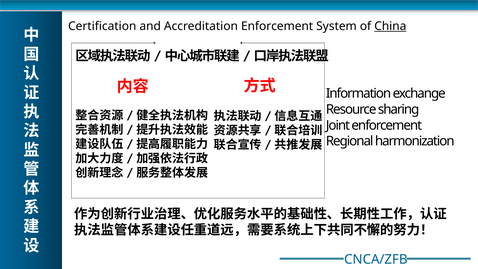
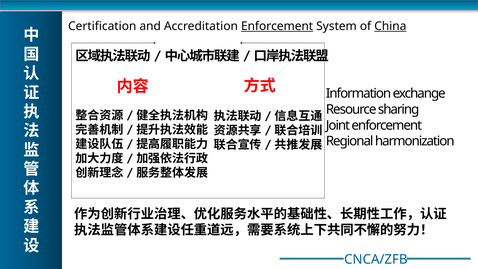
Enforcement underline: none -> present (277, 26)
